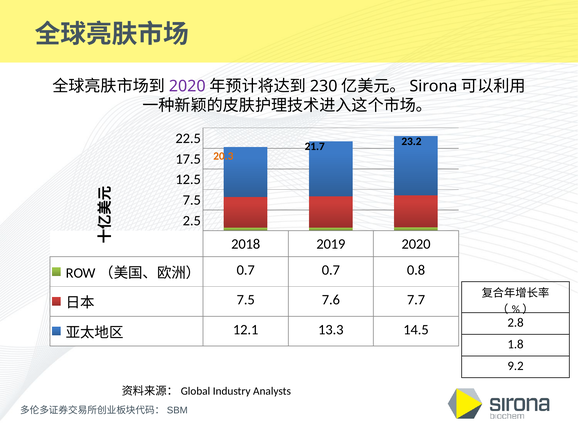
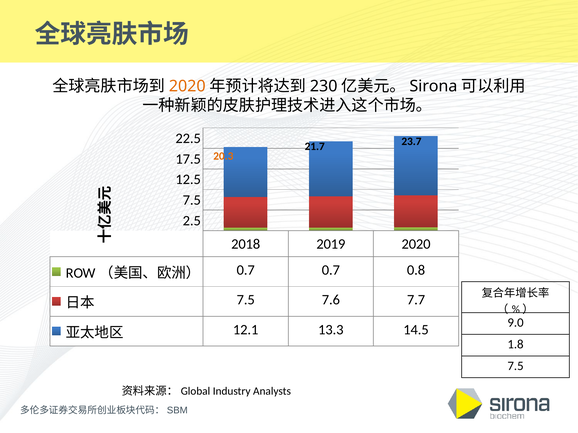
2020 colour: purple -> orange (187, 86)
23.2: 23.2 -> 23.7 (411, 142)
2.8: 2.8 -> 9.0 (516, 323)
9.2: 9.2 -> 7.5 (516, 366)
